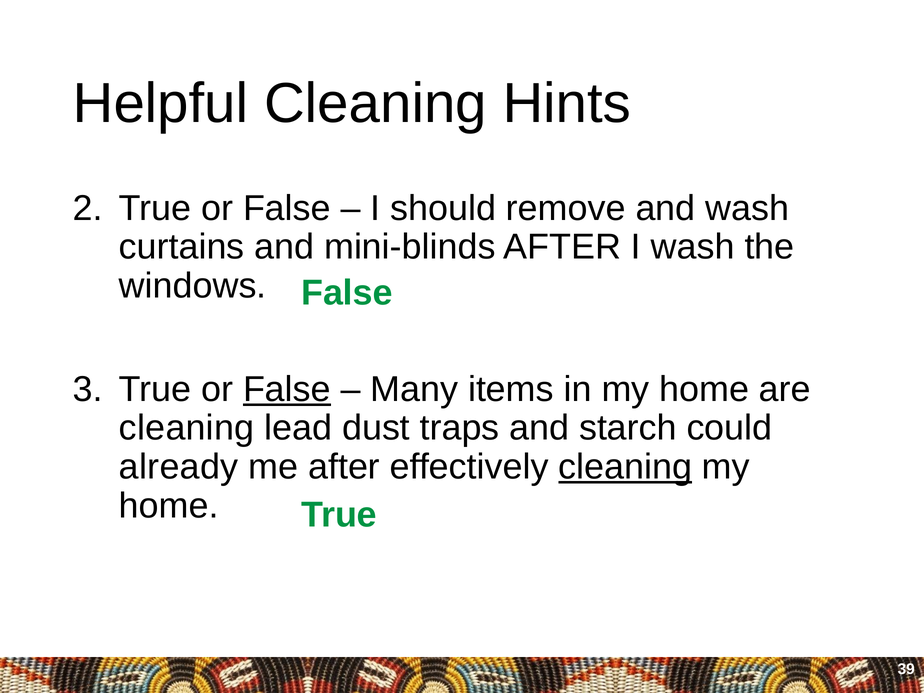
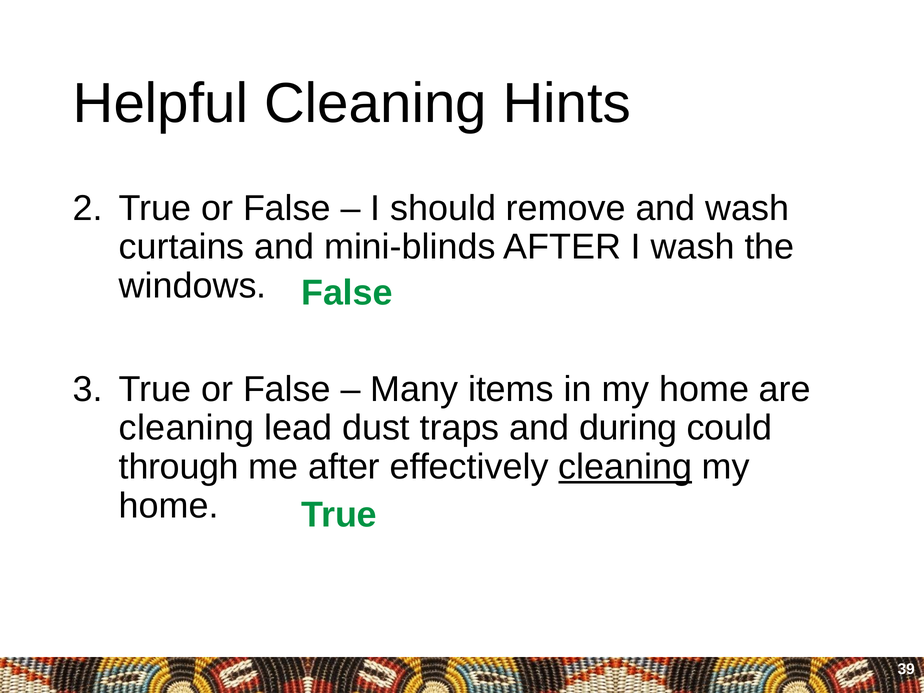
False underline: present -> none (287, 389)
starch: starch -> during (628, 428)
already: already -> through (179, 467)
